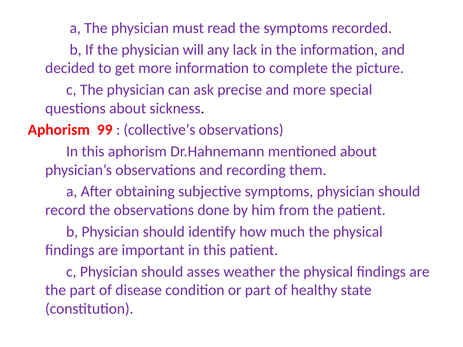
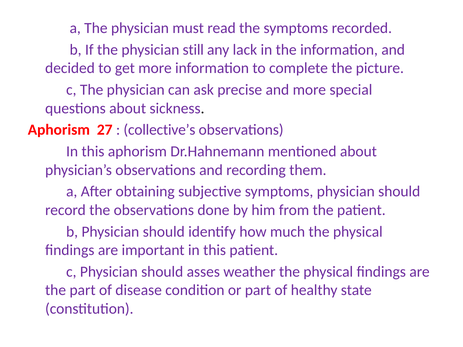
will: will -> still (193, 50)
99: 99 -> 27 (105, 130)
